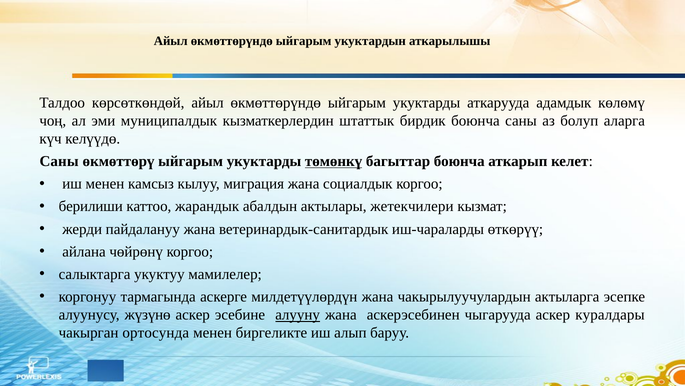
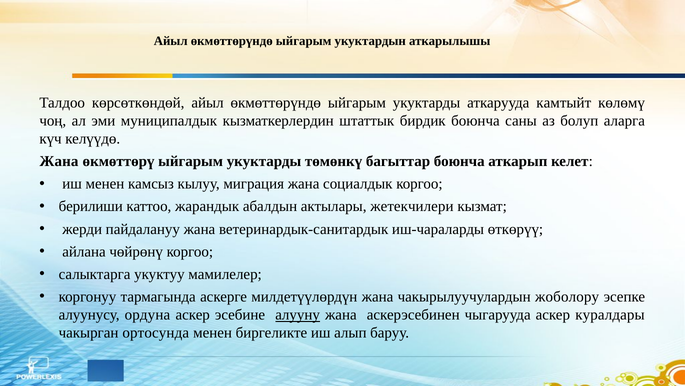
адамдык: адамдык -> камтыйт (564, 103)
Саны: Саны -> Жана (59, 161)
төмөнкү underline: present -> none (334, 161)
актыларга: актыларга -> жоболору (567, 296)
жүзүнө: жүзүнө -> ордуна (147, 314)
